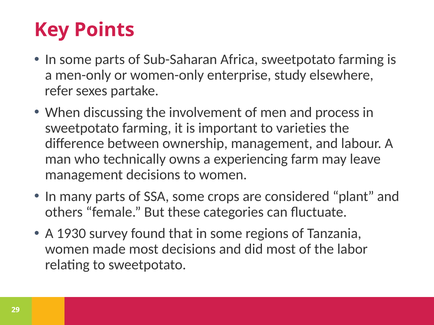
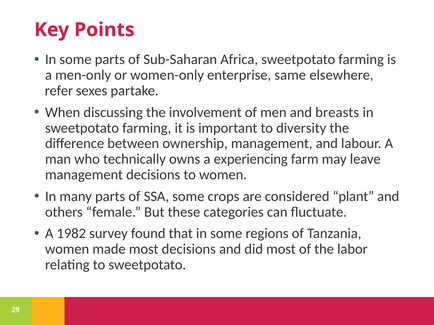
study: study -> same (290, 75)
process: process -> breasts (337, 112)
varieties: varieties -> diversity (301, 128)
1930: 1930 -> 1982 (71, 234)
